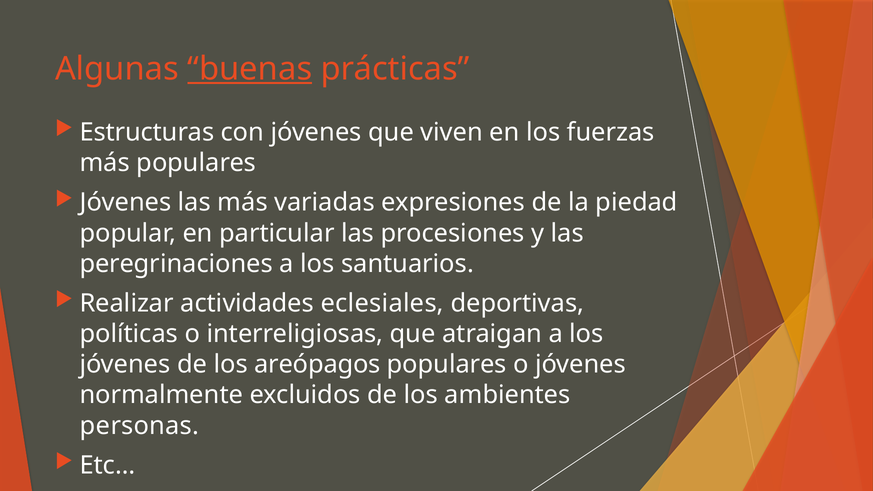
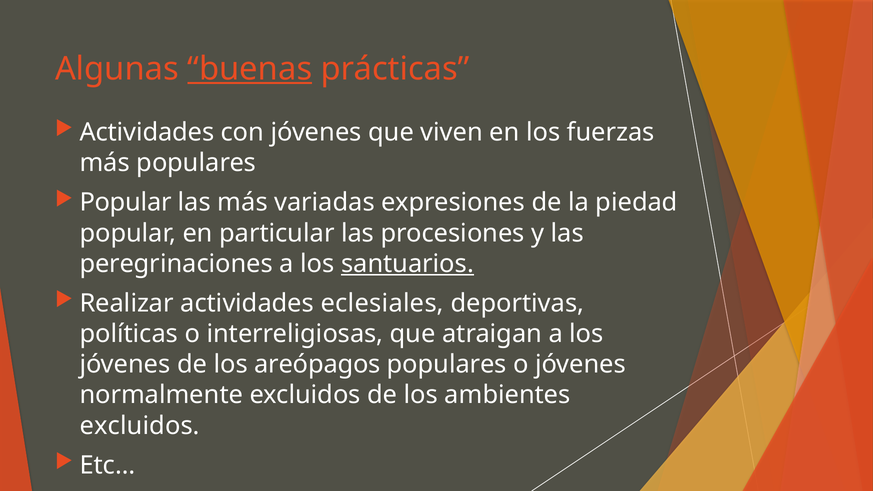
Estructuras: Estructuras -> Actividades (147, 132)
Jóvenes: Jóvenes -> Popular (126, 203)
santuarios underline: none -> present (407, 264)
personas: personas -> excluidos (140, 426)
